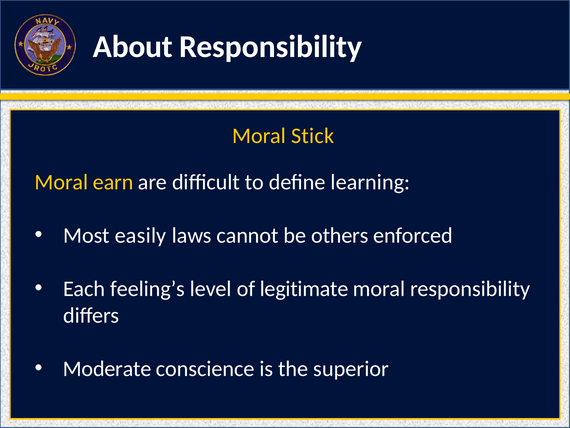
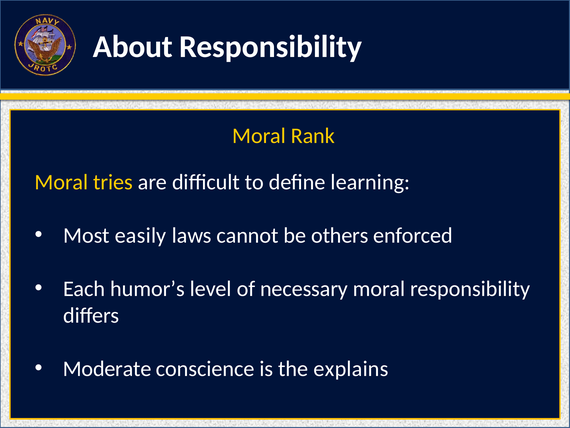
Stick: Stick -> Rank (313, 136)
earn: earn -> tries (113, 182)
feeling’s: feeling’s -> humor’s (147, 288)
legitimate: legitimate -> necessary (304, 288)
superior: superior -> explains (351, 368)
